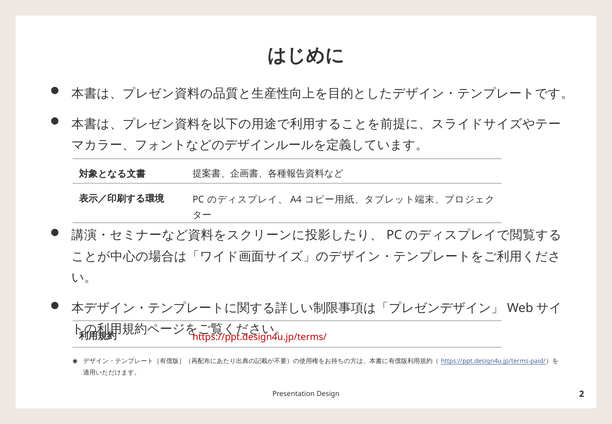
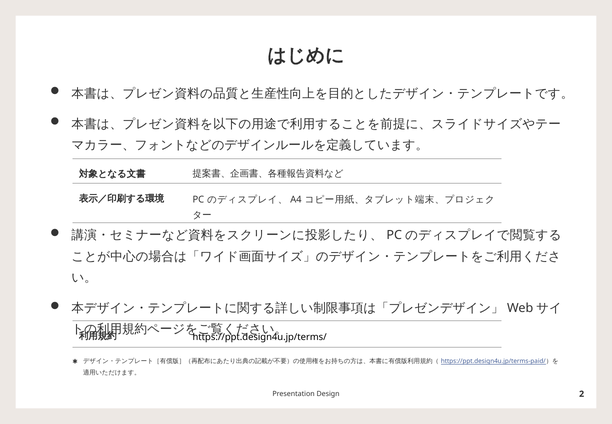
https://ppt.design4u.jp/terms/ colour: red -> black (260, 337)
